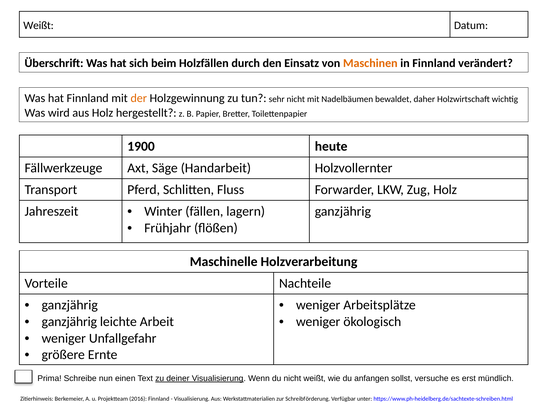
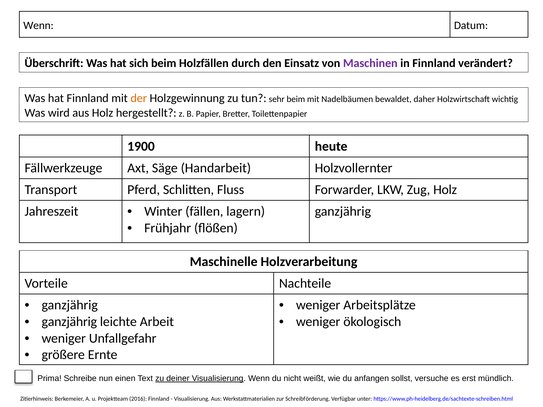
Weißt: Weißt -> Wenn (38, 25)
Maschinen colour: orange -> purple (370, 63)
sehr nicht: nicht -> beim (296, 99)
